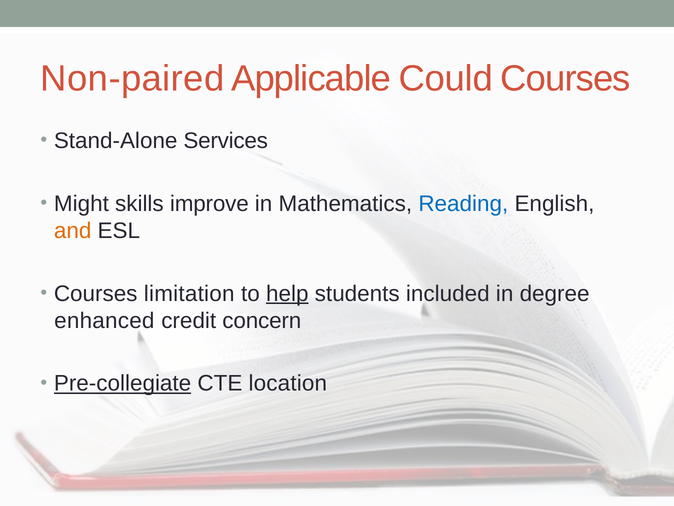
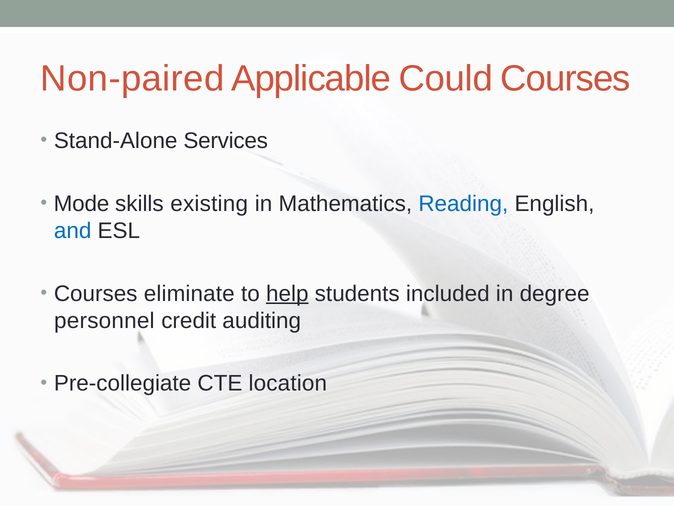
Might: Might -> Mode (82, 203)
improve: improve -> existing (209, 203)
and colour: orange -> blue (73, 230)
limitation: limitation -> eliminate (189, 293)
enhanced: enhanced -> personnel (104, 320)
concern: concern -> auditing (262, 320)
Pre-collegiate underline: present -> none (123, 383)
